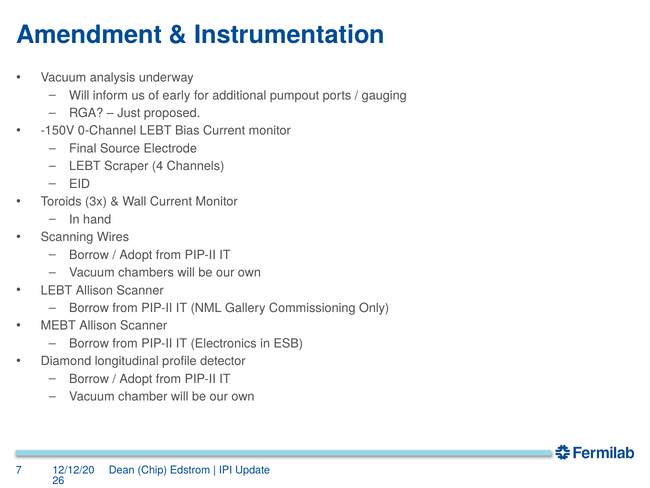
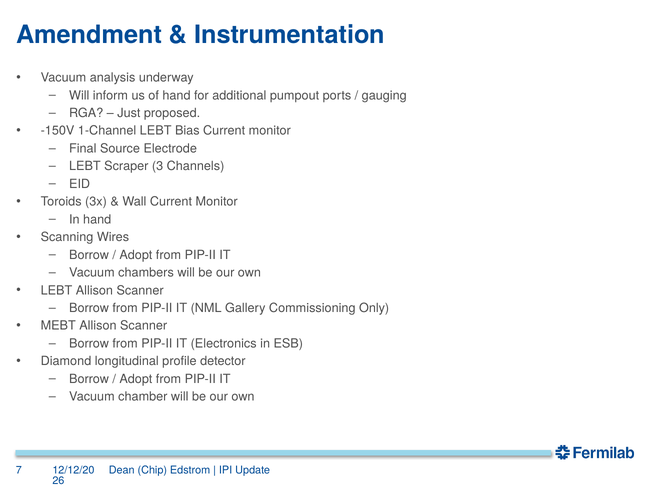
of early: early -> hand (176, 95)
0-Channel: 0-Channel -> 1-Channel (107, 131)
4: 4 -> 3 (158, 166)
